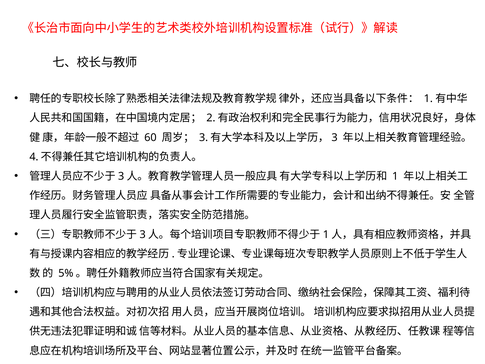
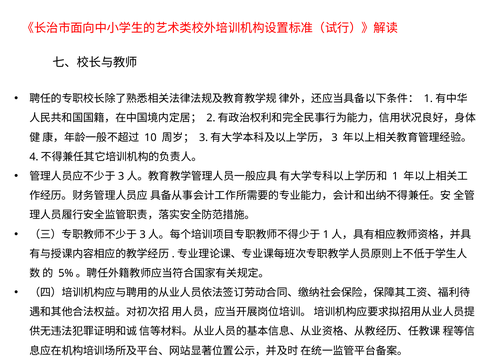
60: 60 -> 10 (150, 137)
